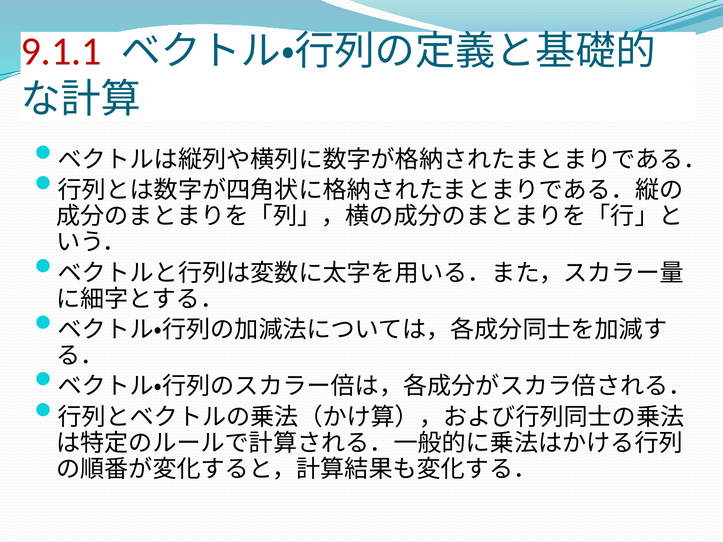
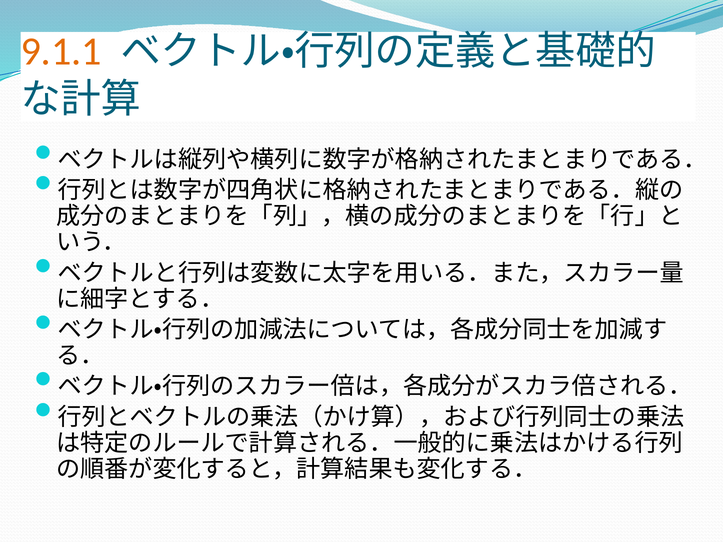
9.1.1 colour: red -> orange (61, 52)
